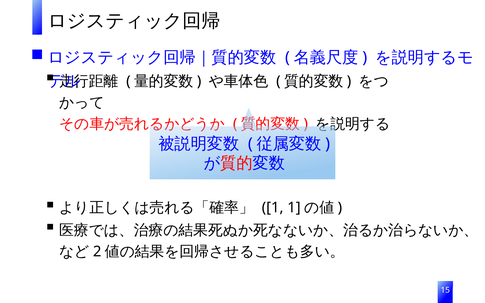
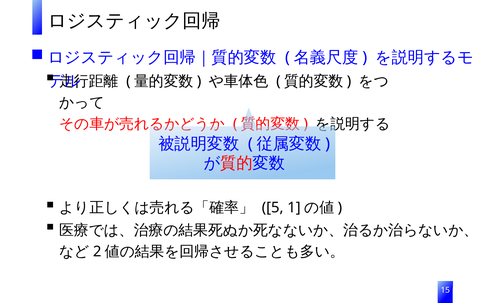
1: 1 -> 5 (273, 208)
